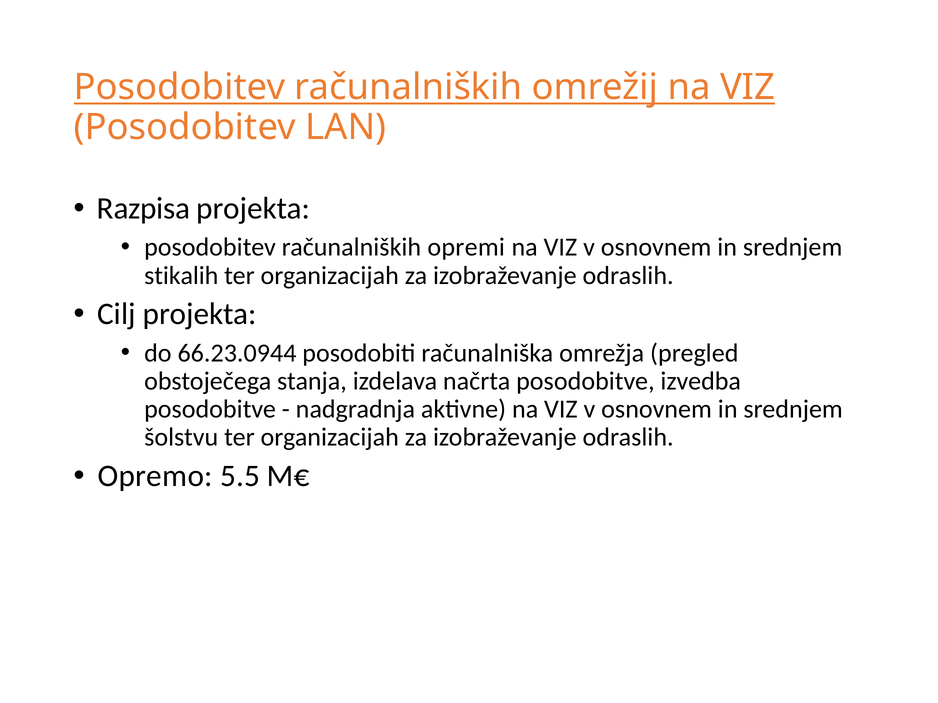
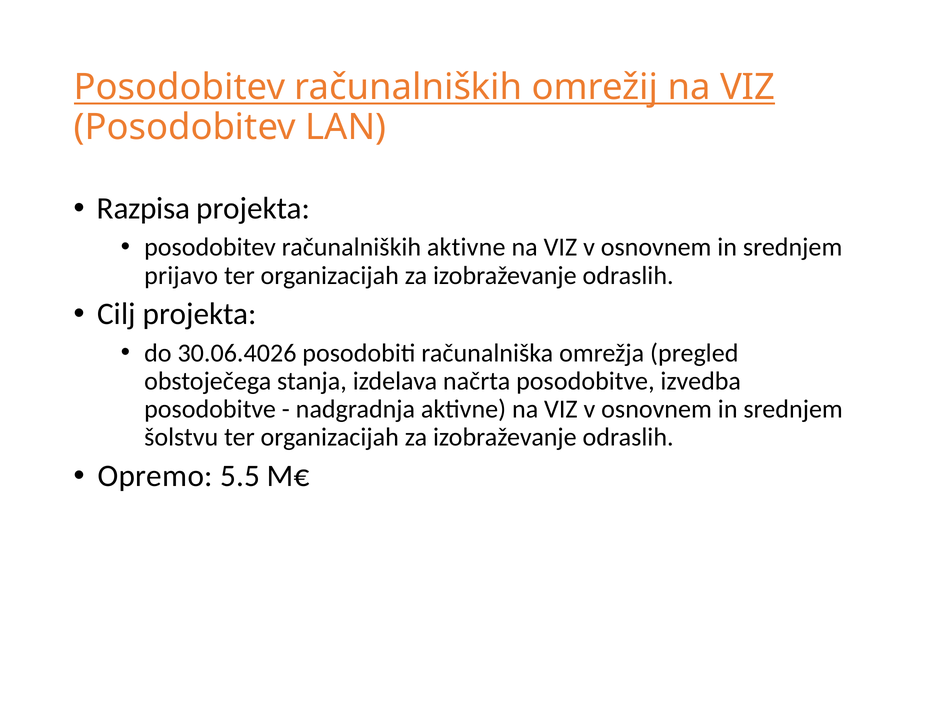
računalniških opremi: opremi -> aktivne (466, 247)
stikalih: stikalih -> prijavo (181, 276)
66.23.0944: 66.23.0944 -> 30.06.4026 (237, 353)
